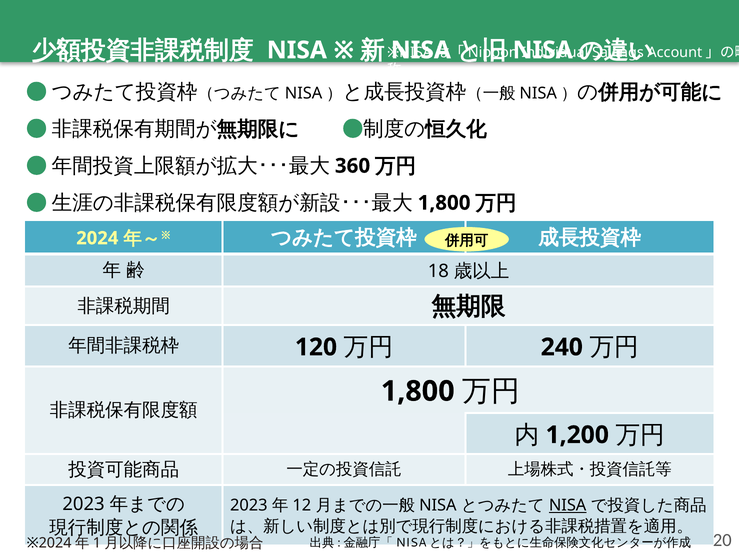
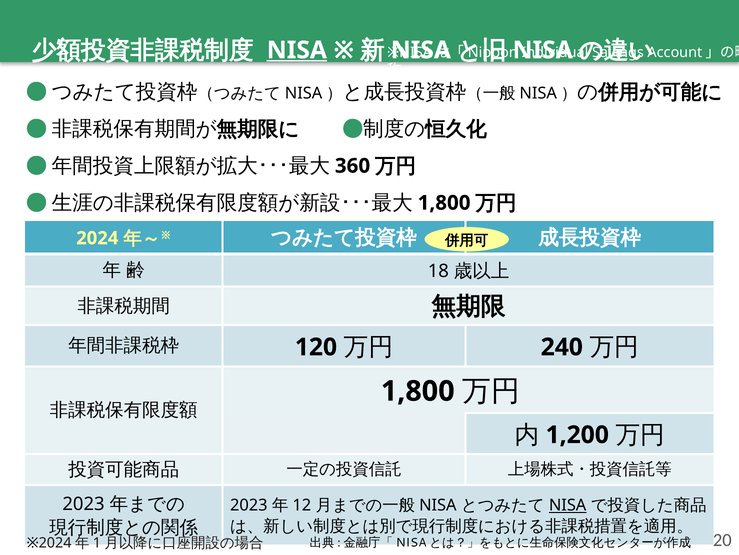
NISA underline: none -> present (297, 50)
